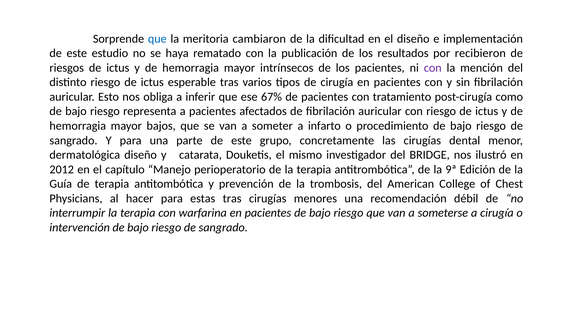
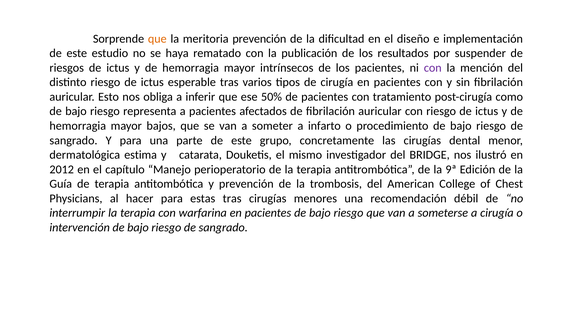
que colour: blue -> orange (157, 39)
meritoria cambiaron: cambiaron -> prevención (259, 39)
recibieron: recibieron -> suspender (480, 53)
67%: 67% -> 50% (271, 97)
dermatológica diseño: diseño -> estima (141, 155)
